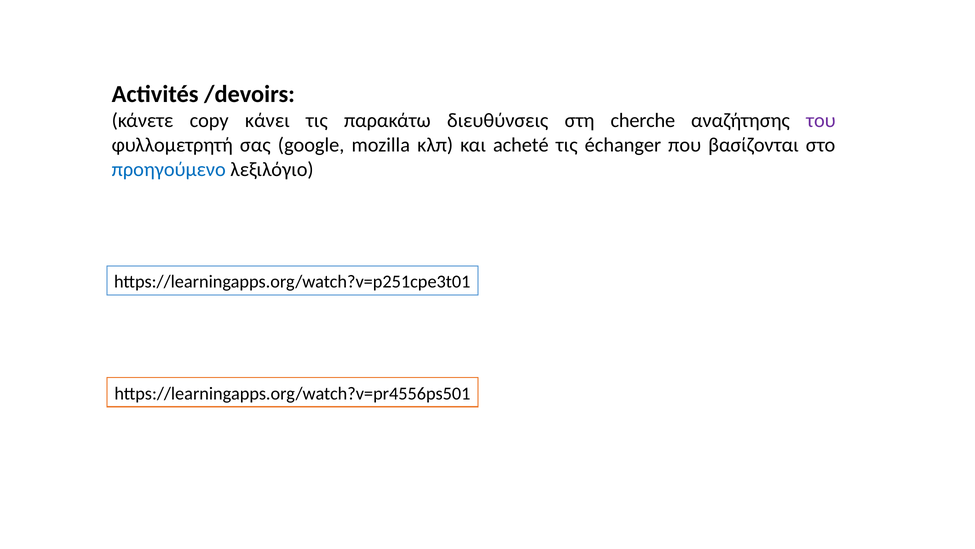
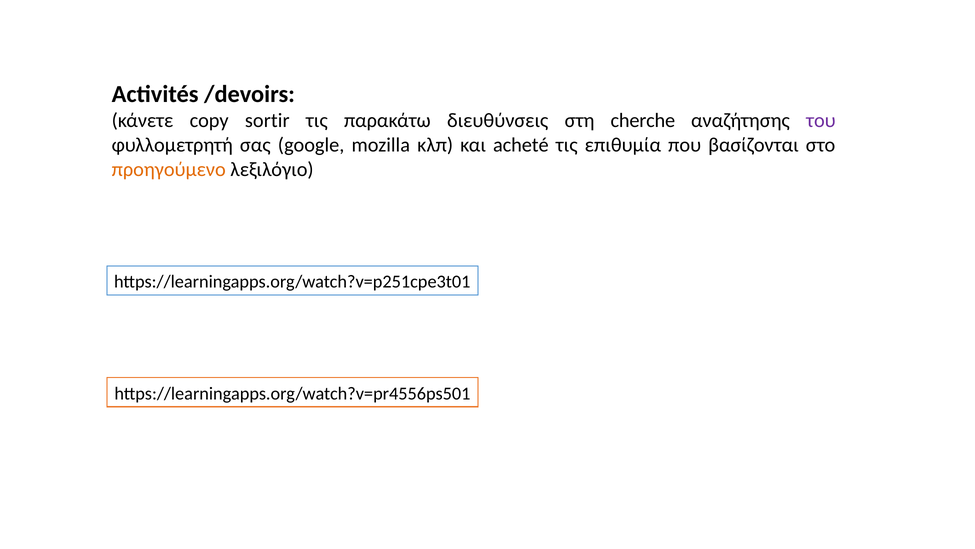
κάνει: κάνει -> sortir (267, 121)
échanger: échanger -> επιθυμία (623, 145)
προηγούμενο colour: blue -> orange (169, 169)
